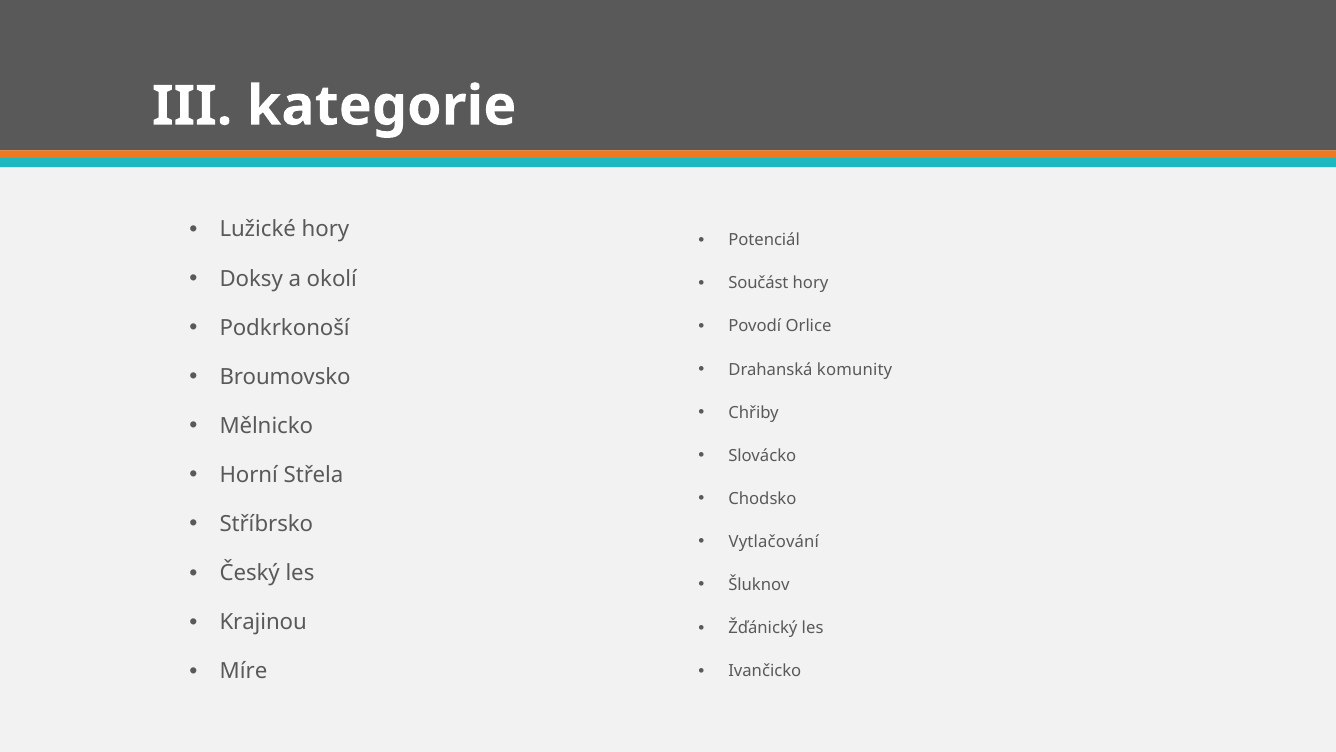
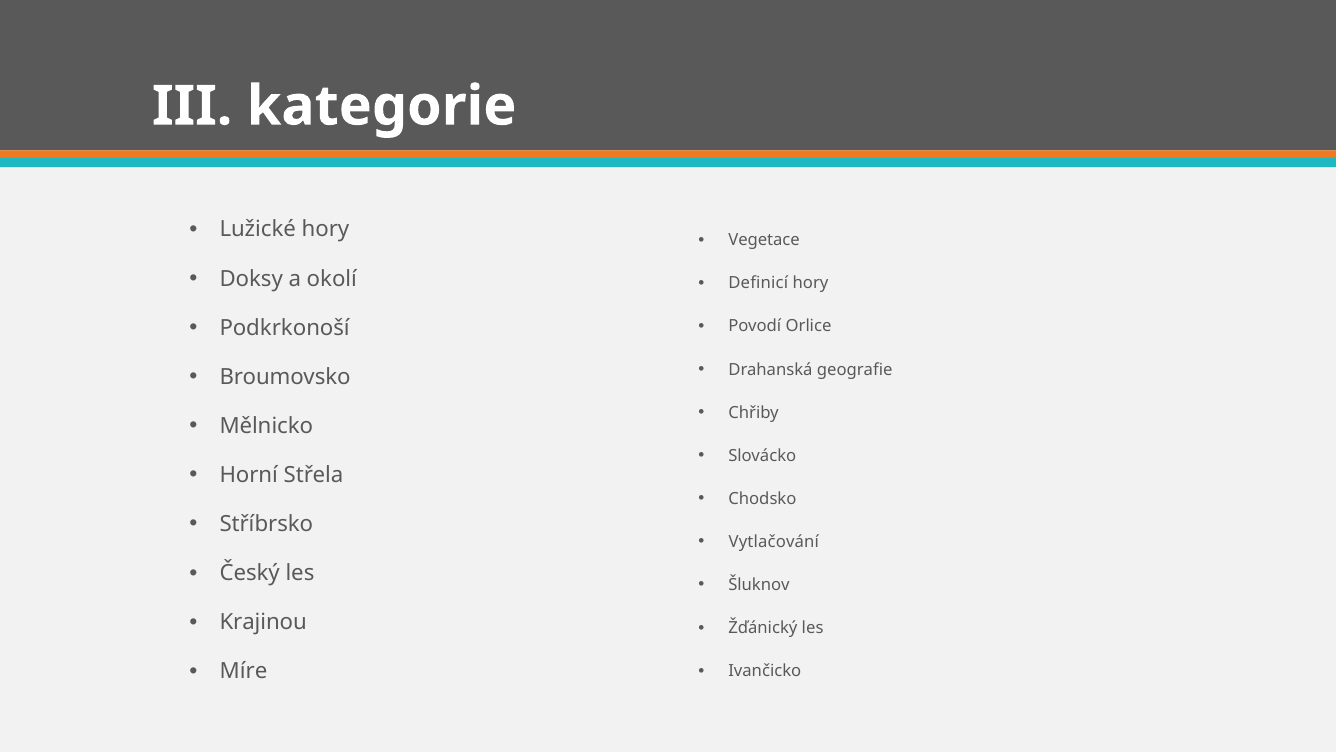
Potenciál: Potenciál -> Vegetace (764, 240)
Součást: Součást -> Definicí (758, 283)
komunity: komunity -> geografie (855, 369)
